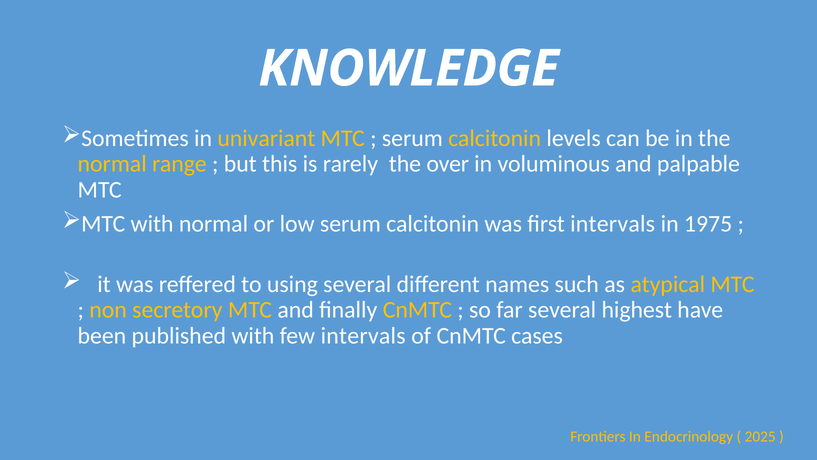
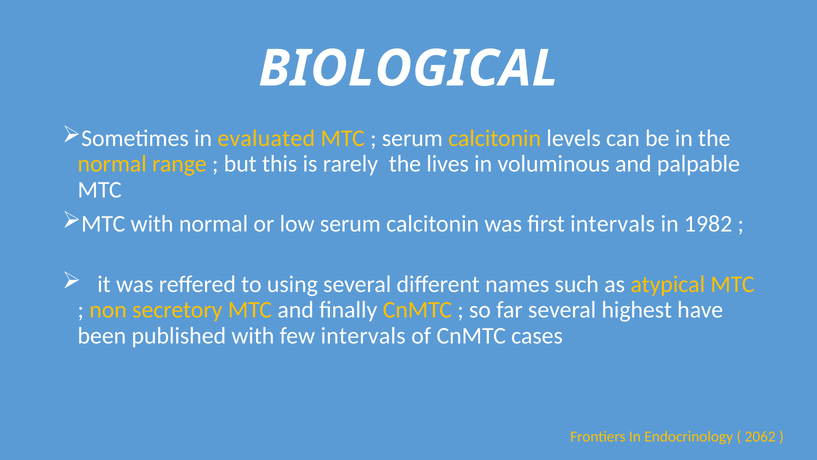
KNOWLEDGE: KNOWLEDGE -> BIOLOGICAL (408, 69)
univariant: univariant -> evaluated (266, 138)
over: over -> lives (448, 164)
1975: 1975 -> 1982 (708, 224)
2025: 2025 -> 2062 (760, 436)
